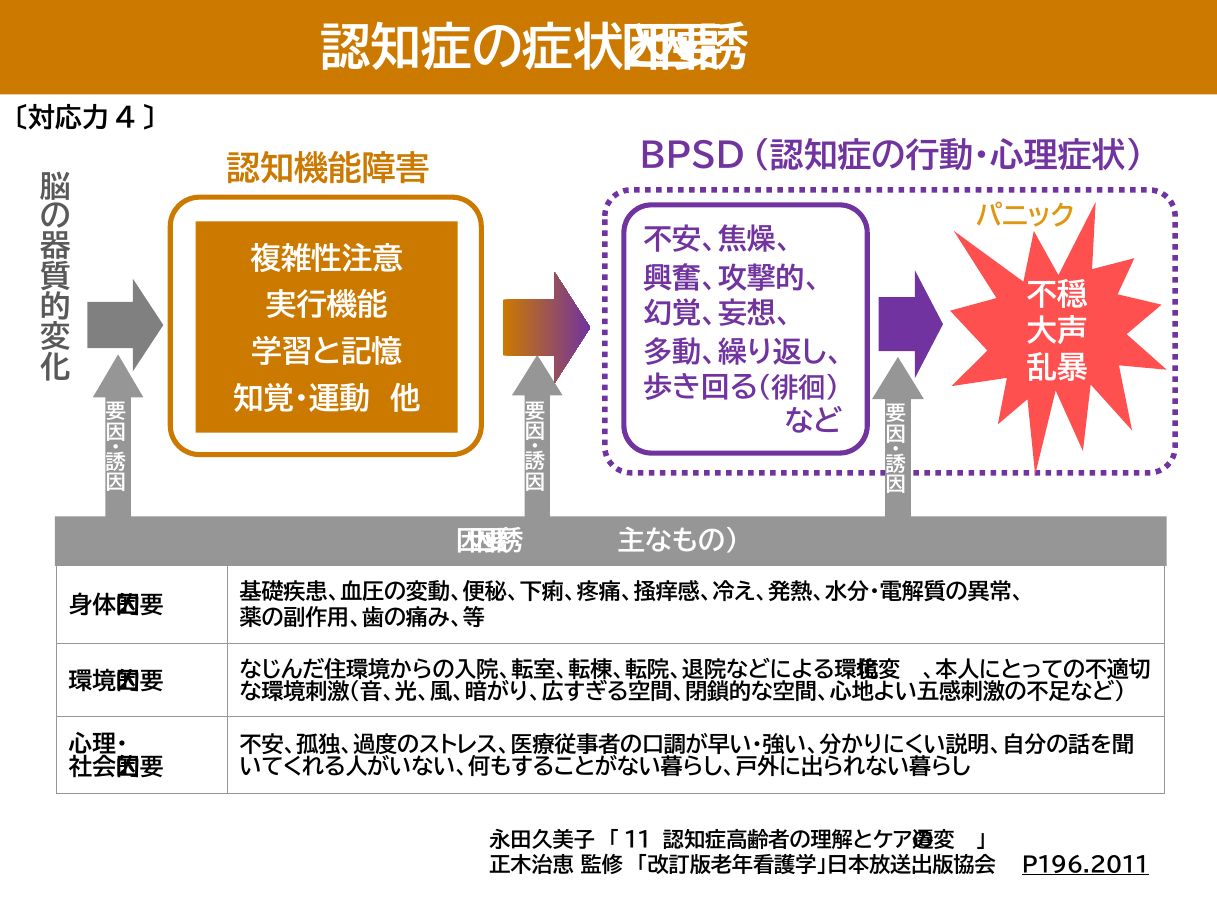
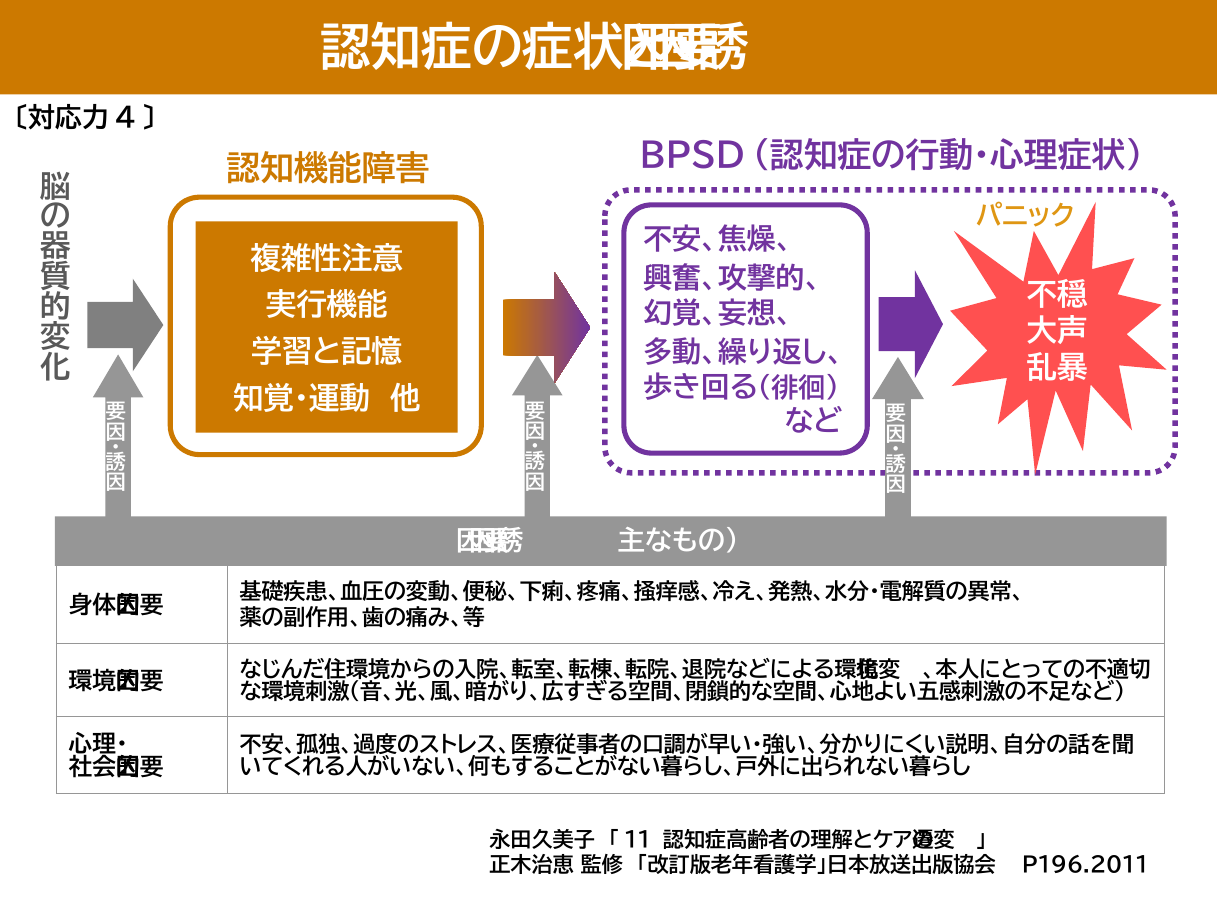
P196.2011 underline: present -> none (1085, 866)
